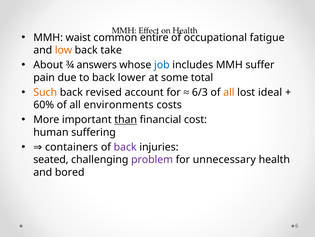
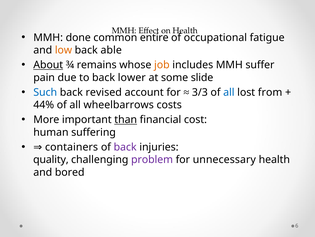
waist: waist -> done (78, 37)
take: take -> able (111, 50)
About underline: none -> present (48, 65)
answers: answers -> remains (97, 65)
job colour: blue -> orange (162, 65)
total: total -> slide (202, 77)
Such colour: orange -> blue (45, 92)
6/3: 6/3 -> 3/3 (200, 92)
all colour: orange -> blue (229, 92)
ideal: ideal -> from (270, 92)
60%: 60% -> 44% (44, 105)
environments: environments -> wheelbarrows (119, 105)
seated: seated -> quality (51, 159)
